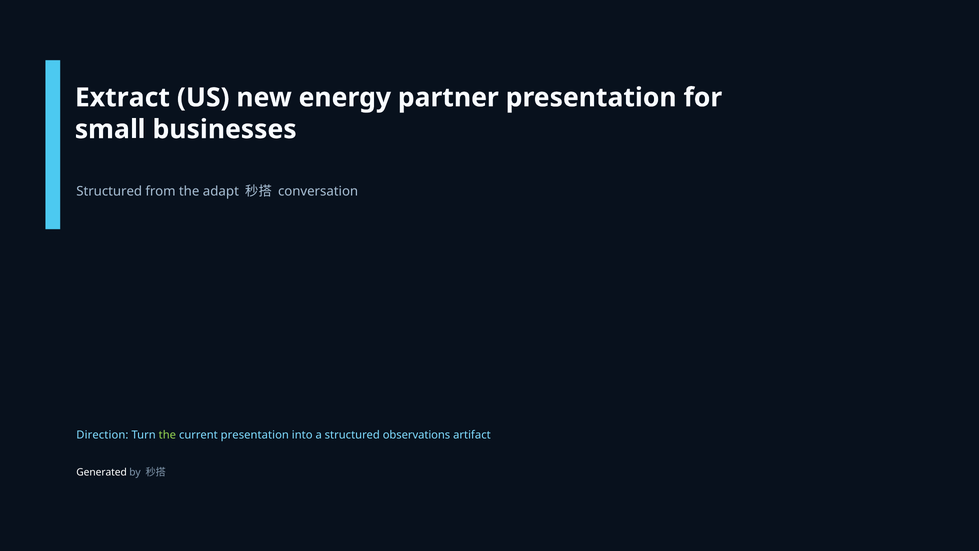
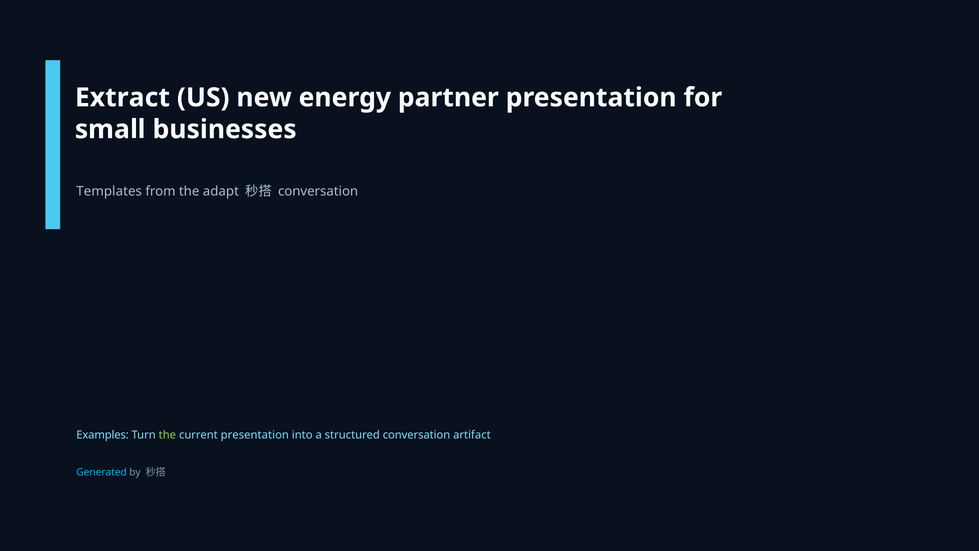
Structured: Structured -> Templates (109, 191)
Direction: Direction -> Examples (103, 435)
structured observations: observations -> conversation (417, 435)
Generated colour: white -> light blue (102, 472)
